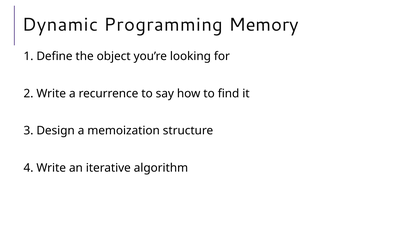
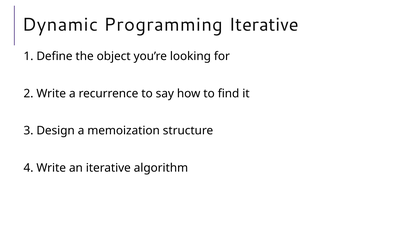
Programming Memory: Memory -> Iterative (264, 25)
